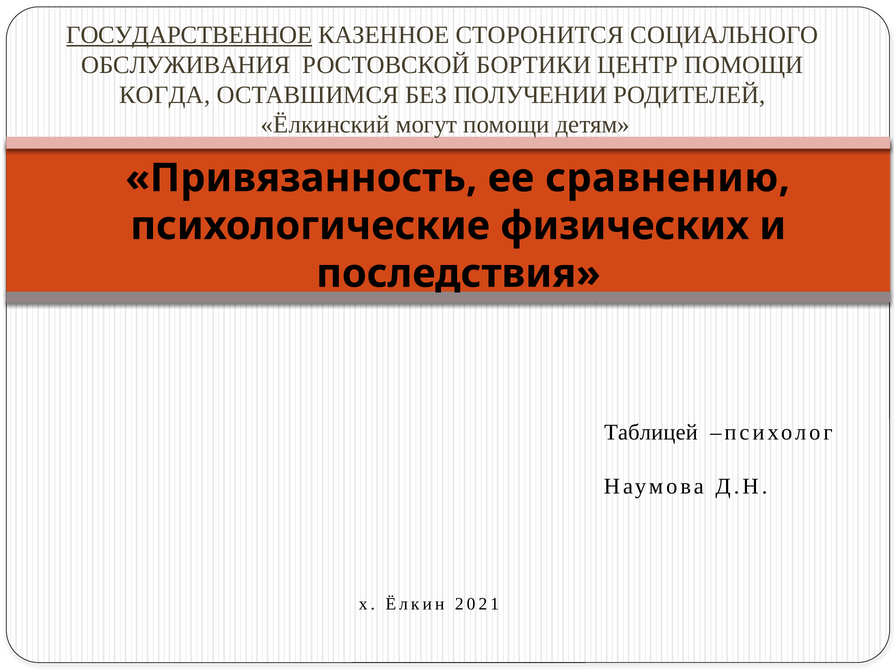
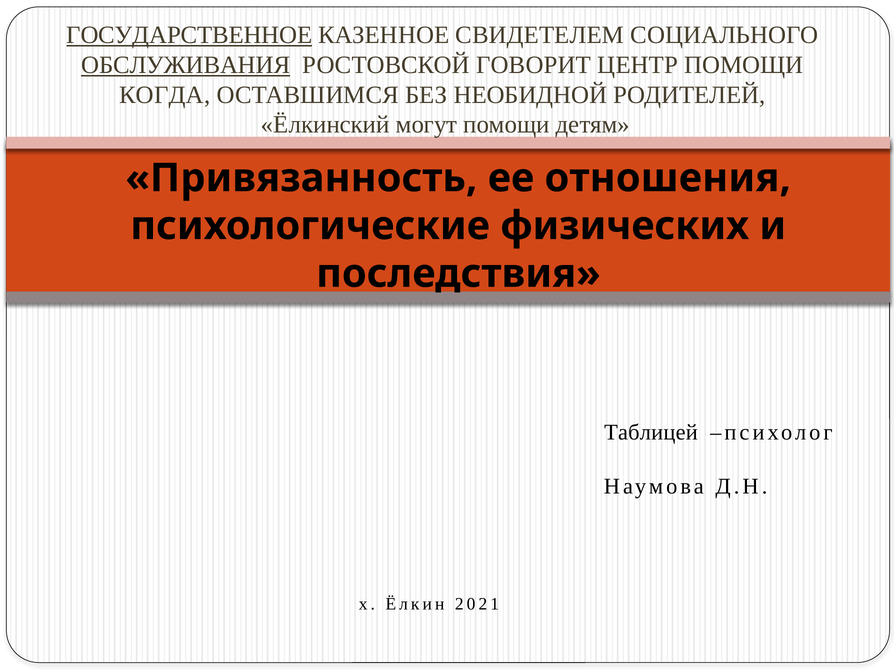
СТОРОНИТСЯ: СТОРОНИТСЯ -> СВИДЕТЕЛЕМ (540, 35)
ОБСЛУЖИВАНИЯ underline: none -> present (186, 65)
БОРТИКИ: БОРТИКИ -> ГОВОРИТ (534, 65)
ПОЛУЧЕНИИ: ПОЛУЧЕНИИ -> НЕОБИДНОЙ (530, 95)
сравнению: сравнению -> отношения (668, 178)
